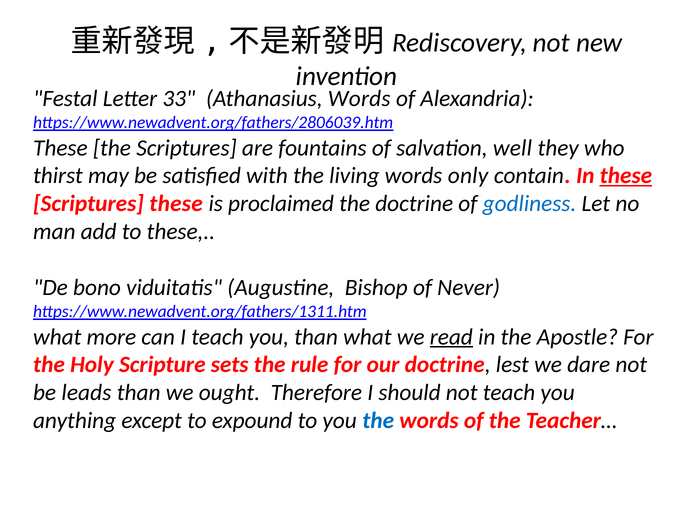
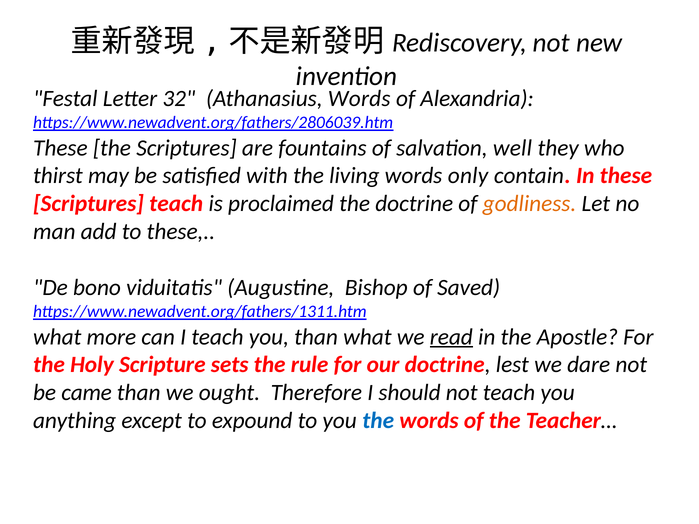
33: 33 -> 32 (179, 99)
these underline: present -> none (626, 176)
Scriptures these: these -> teach (176, 204)
godliness colour: blue -> orange (529, 204)
Never: Never -> Saved (469, 288)
leads: leads -> came (87, 393)
